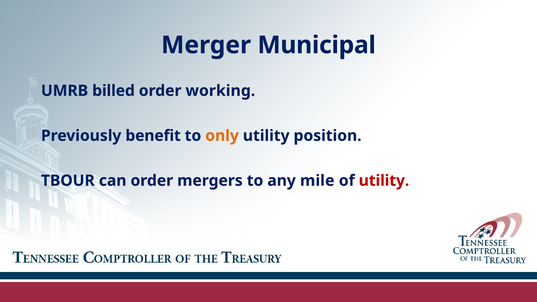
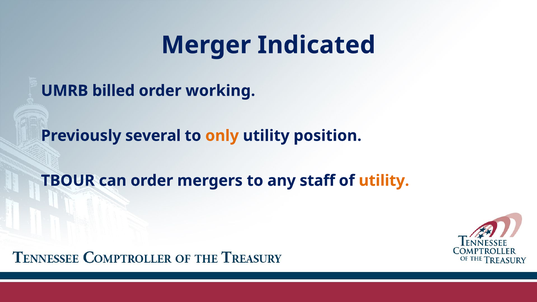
Municipal: Municipal -> Indicated (316, 45)
benefit: benefit -> several (153, 136)
mile: mile -> staff (317, 181)
utility colour: red -> orange (384, 181)
